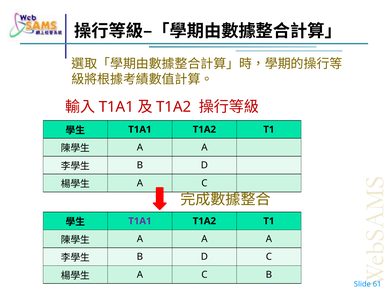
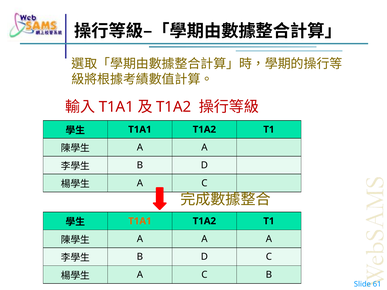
T1A1 colour: purple -> orange (140, 221)
